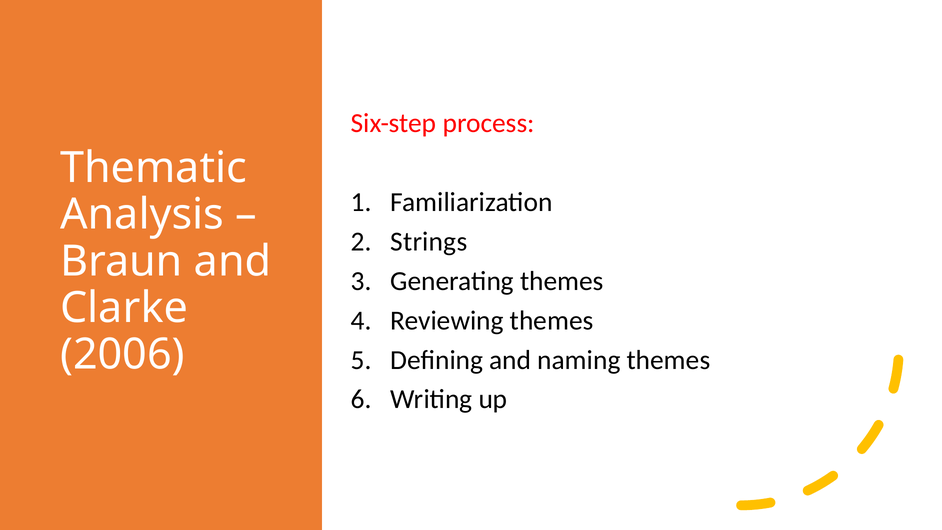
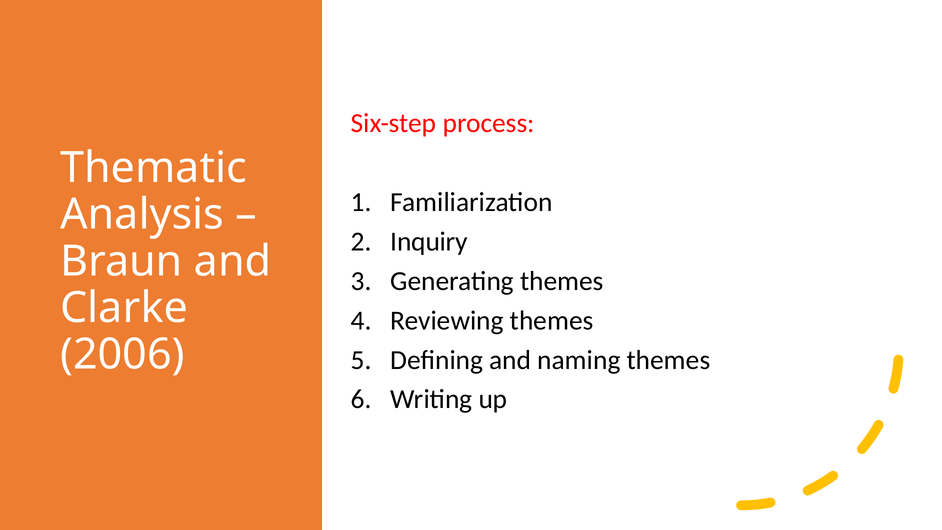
Strings: Strings -> Inquiry (429, 242)
